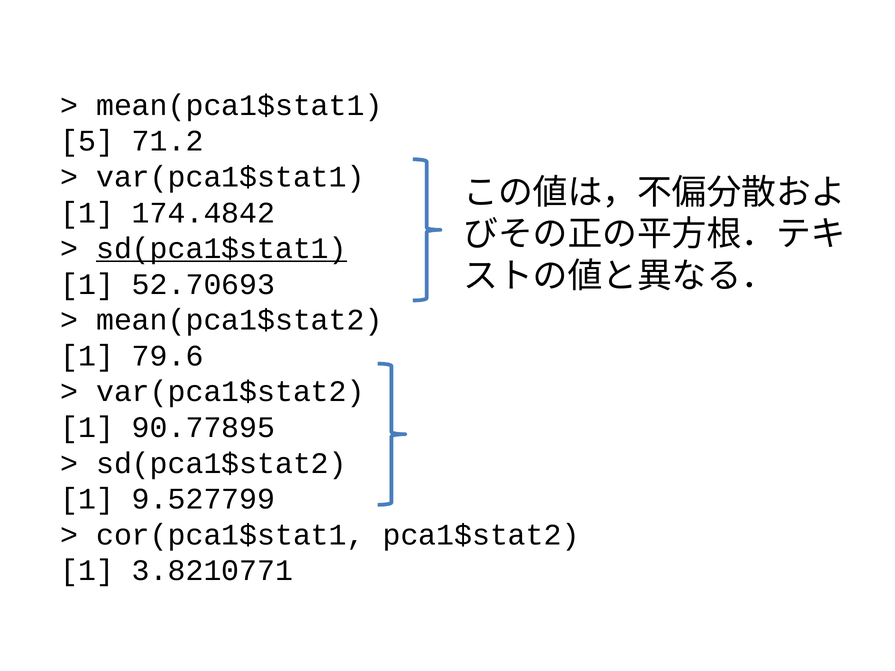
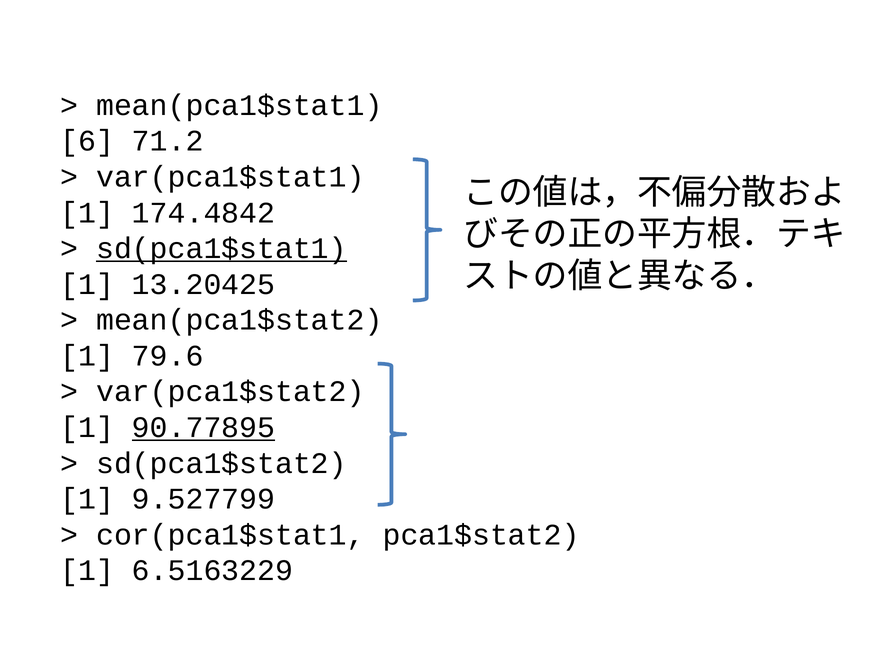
5: 5 -> 6 (87, 141)
52.70693: 52.70693 -> 13.20425 (204, 284)
90.77895 underline: none -> present (204, 428)
3.8210771: 3.8210771 -> 6.5163229 (212, 571)
